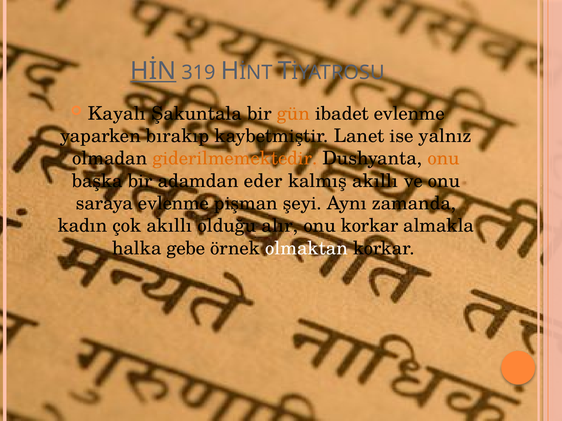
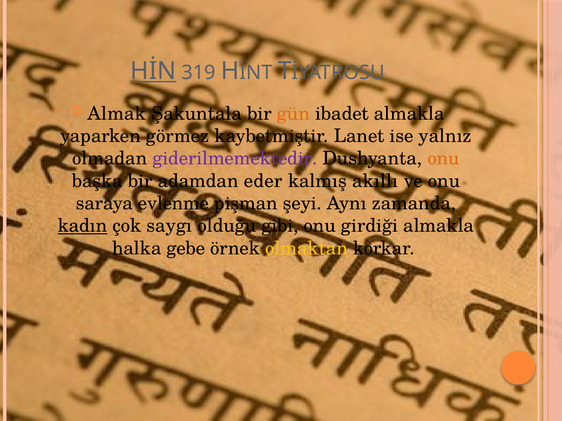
Kayalı: Kayalı -> Almak (117, 114)
ibadet evlenme: evlenme -> almakla (409, 114)
bırakıp: bırakıp -> görmez (178, 136)
giderilmemektedir colour: orange -> purple (235, 159)
kadın underline: none -> present (83, 226)
çok akıllı: akıllı -> saygı (169, 226)
alır: alır -> gibi (280, 226)
onu korkar: korkar -> girdiği (370, 226)
olmaktan colour: white -> yellow (307, 249)
